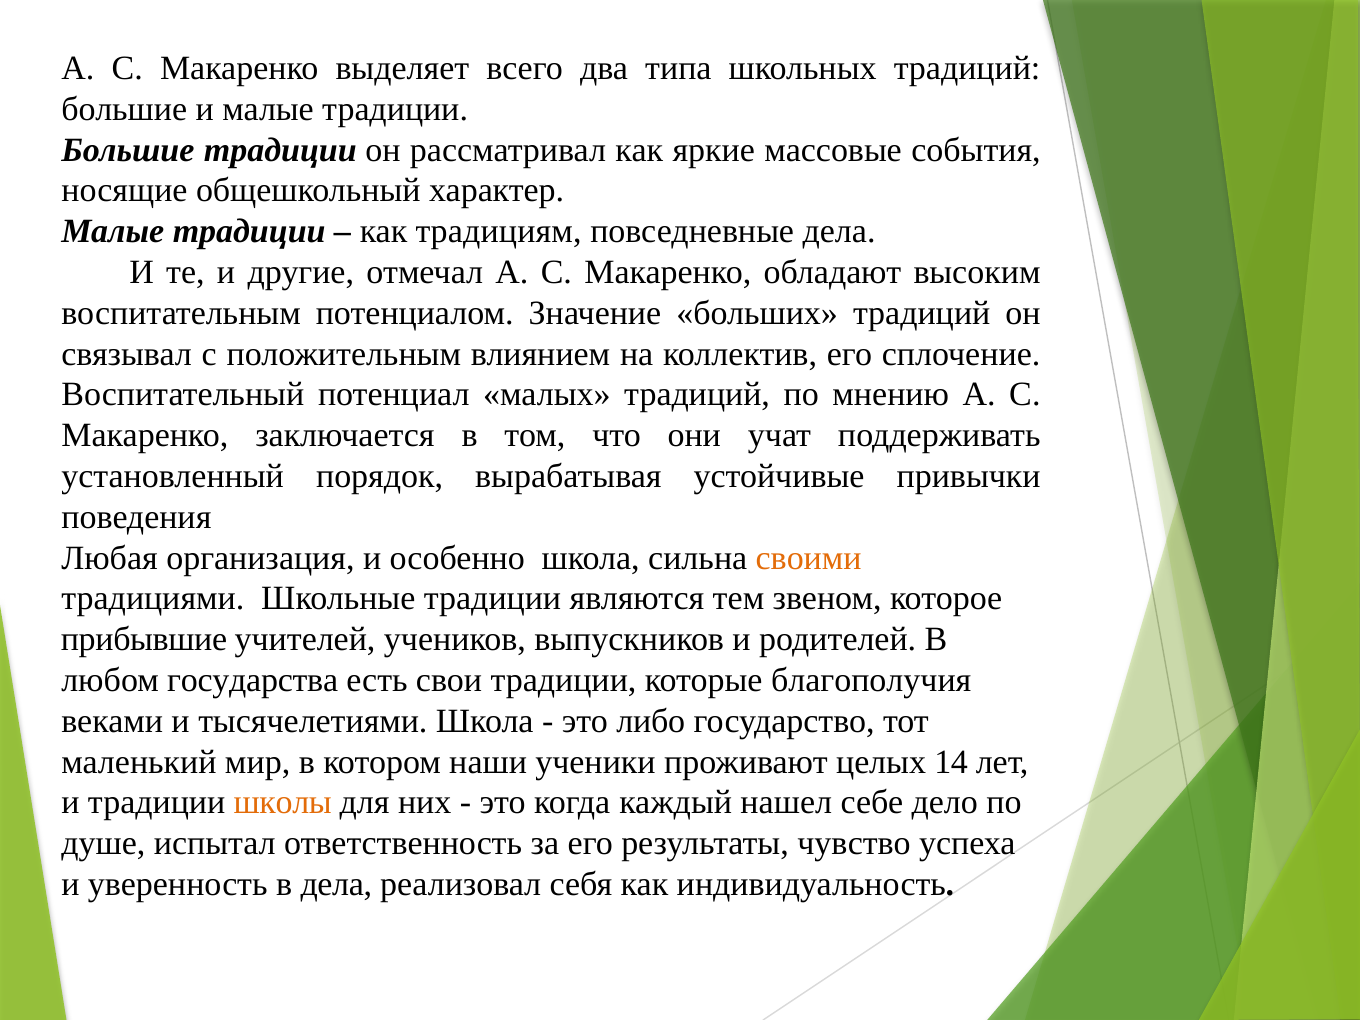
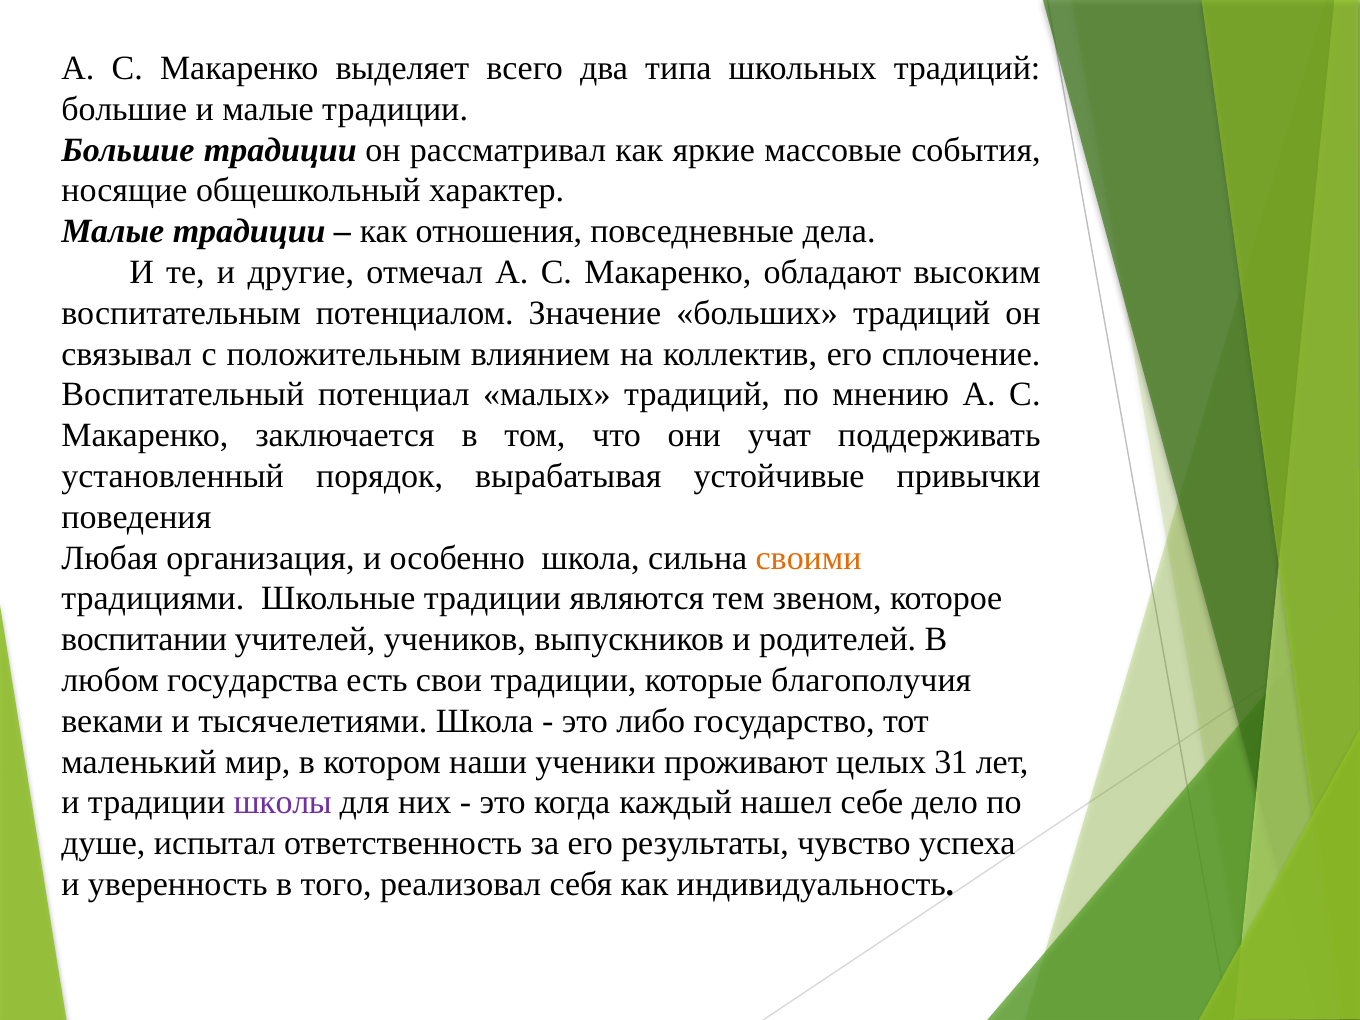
традициям: традициям -> отношения (499, 231)
прибывшие: прибывшие -> воспитании (144, 639)
14: 14 -> 31 (951, 762)
школы colour: orange -> purple (283, 803)
в дела: дела -> того (336, 884)
